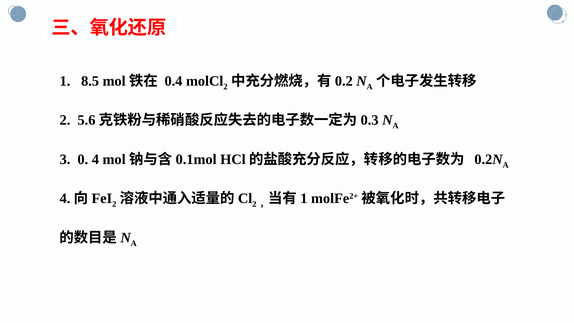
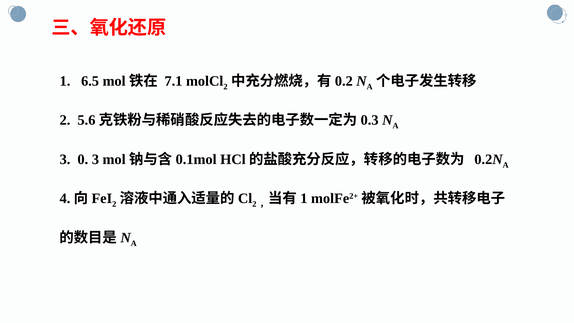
8.5: 8.5 -> 6.5 (90, 81)
0.4: 0.4 -> 7.1 (173, 81)
0 4: 4 -> 3 (95, 159)
